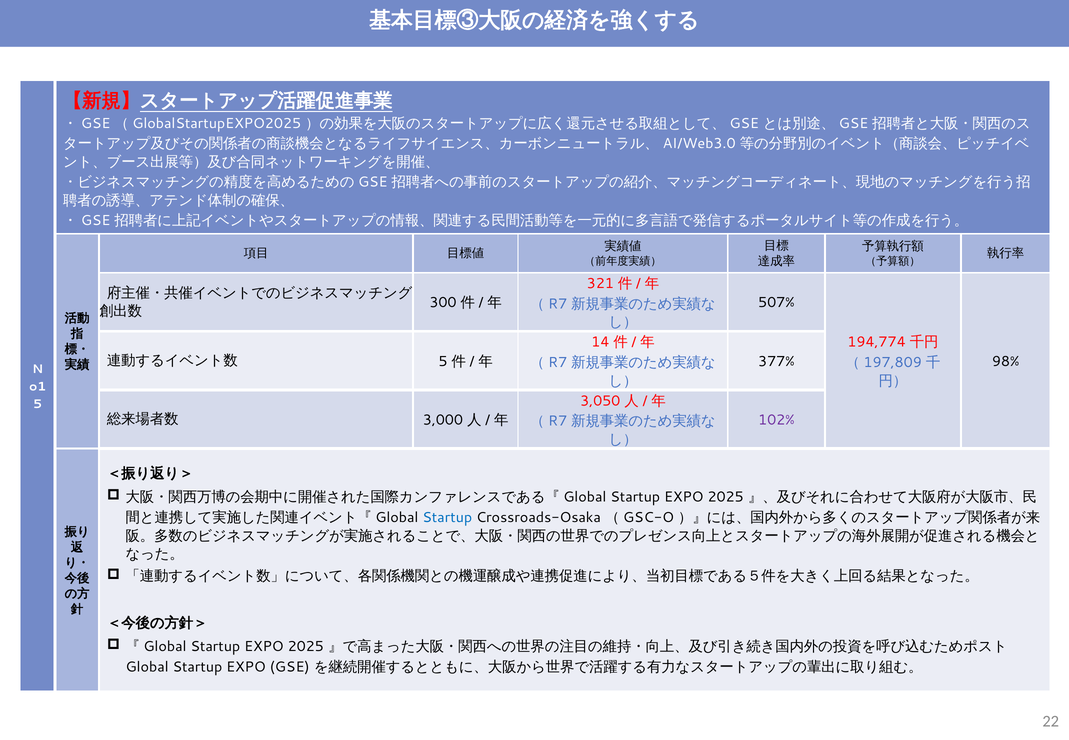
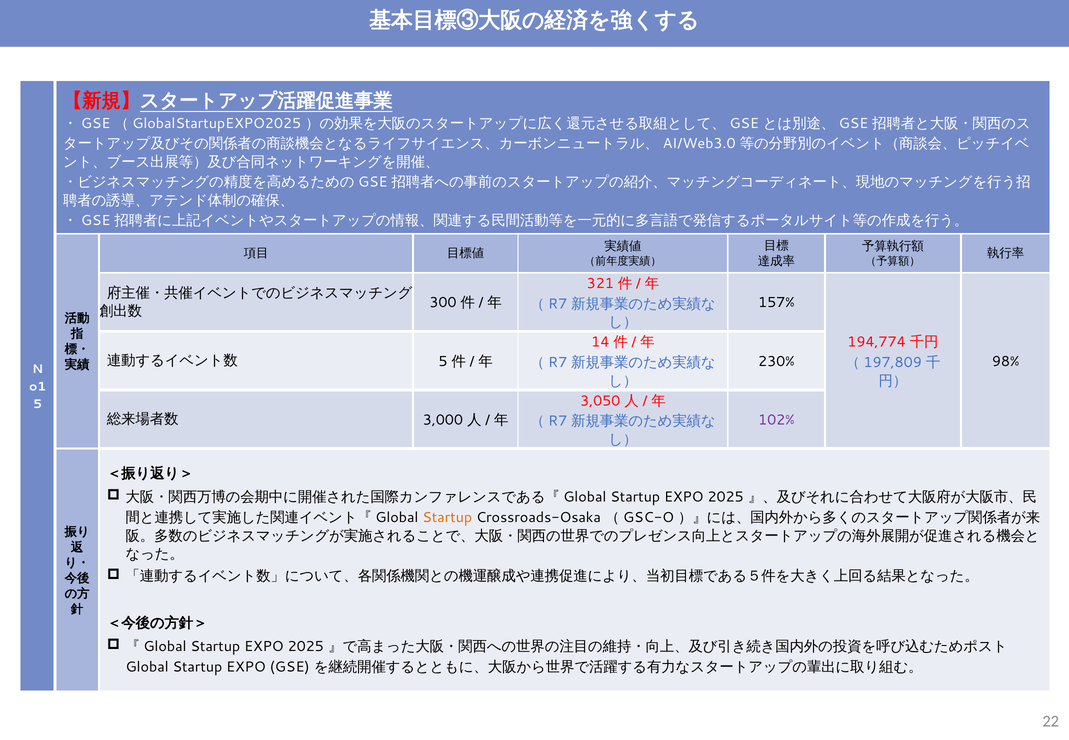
507%: 507% -> 157% (776, 303)
377%: 377% -> 230% (776, 361)
Startup colour: blue -> orange (447, 517)
